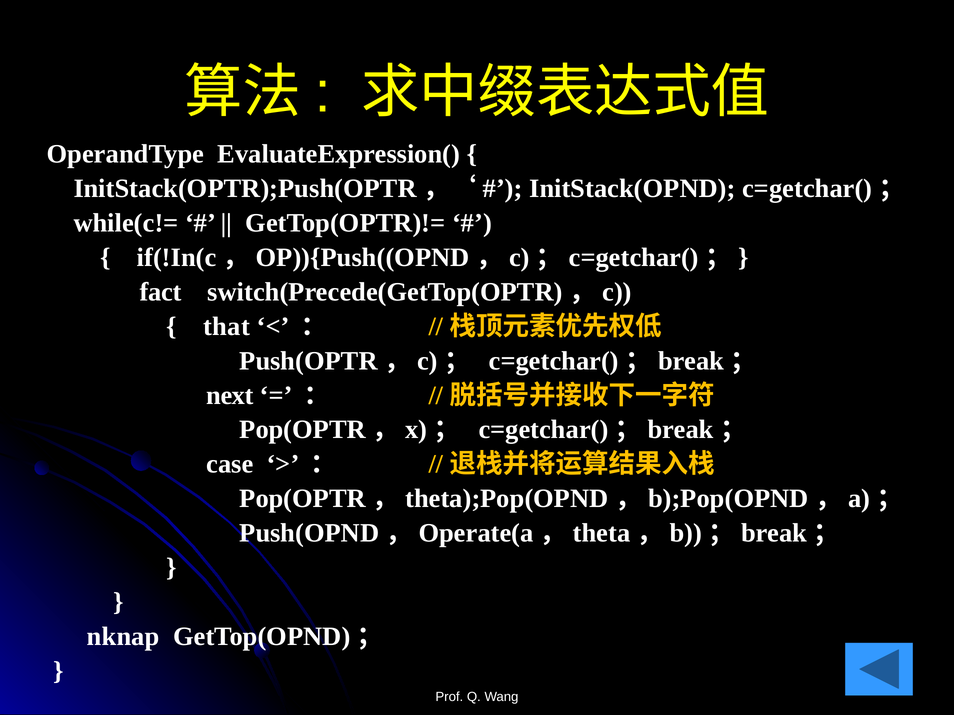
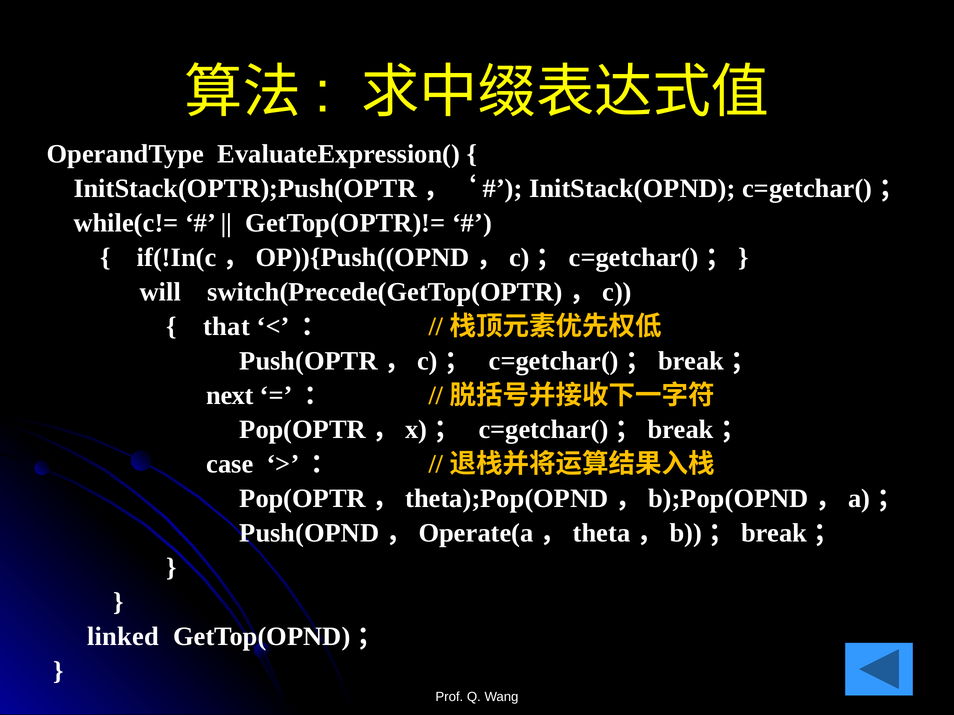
fact: fact -> will (160, 292)
nknap: nknap -> linked (123, 637)
